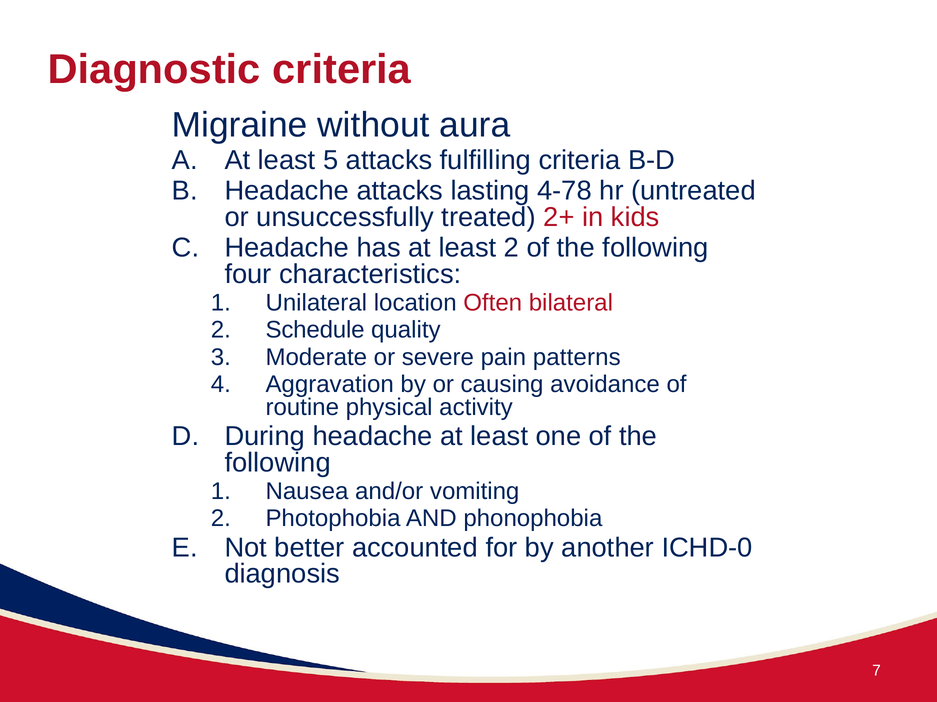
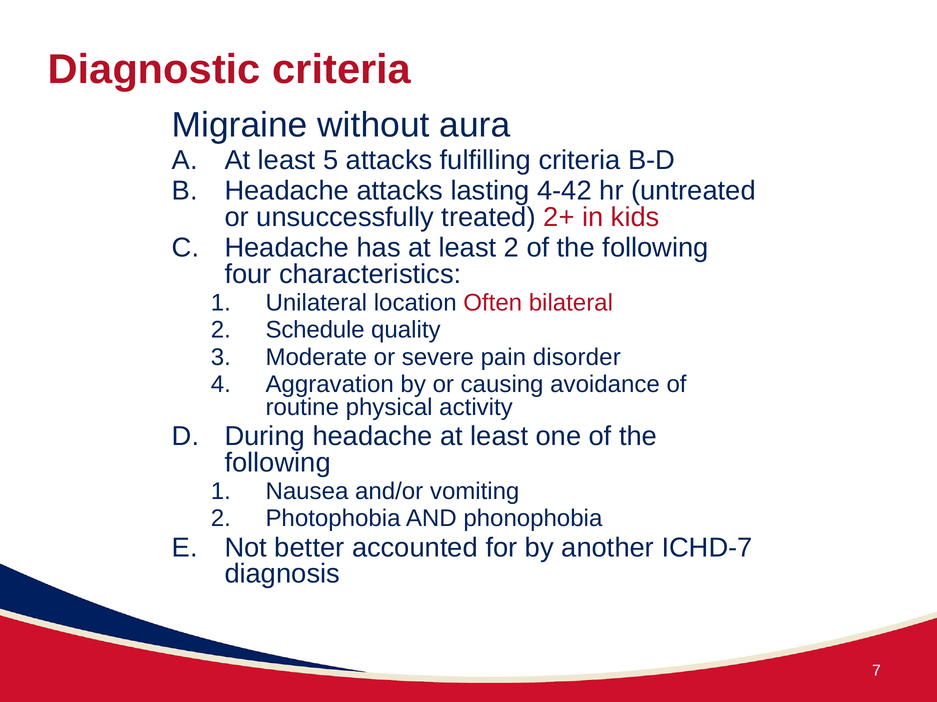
4-78: 4-78 -> 4-42 (564, 191)
patterns: patterns -> disorder (577, 357)
ICHD-0: ICHD-0 -> ICHD-7 (707, 548)
